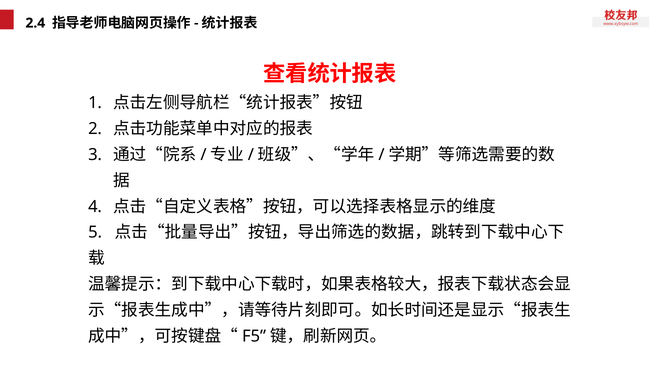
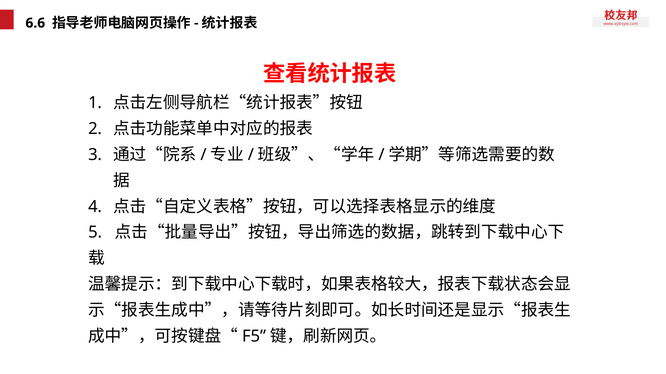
2.4: 2.4 -> 6.6 (35, 23)
